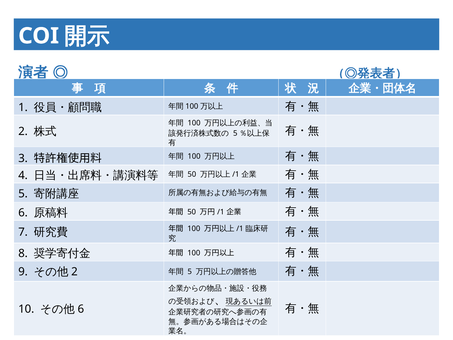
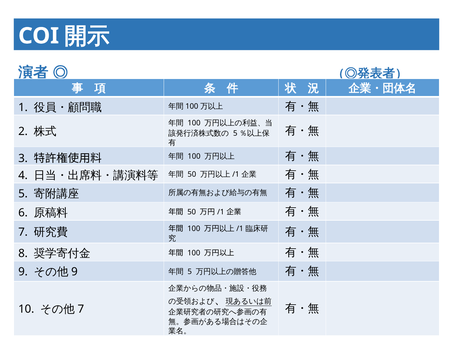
2: 2 -> 9 (74, 272)
6: 6 -> 7 (81, 309)
